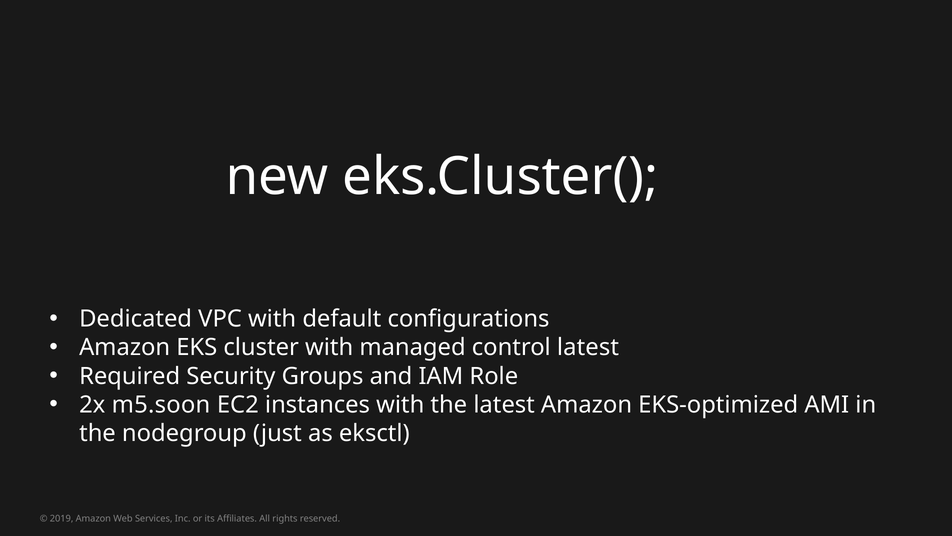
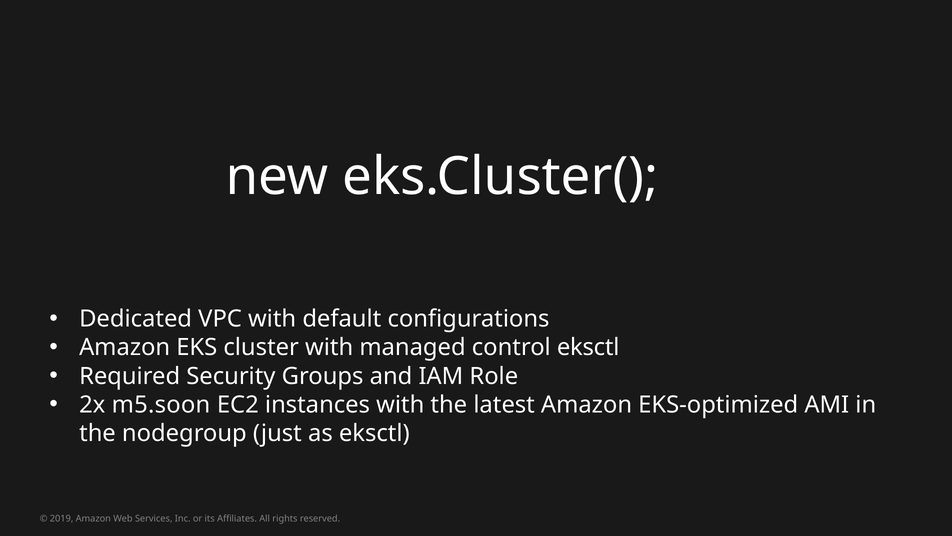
control latest: latest -> eksctl (588, 347)
